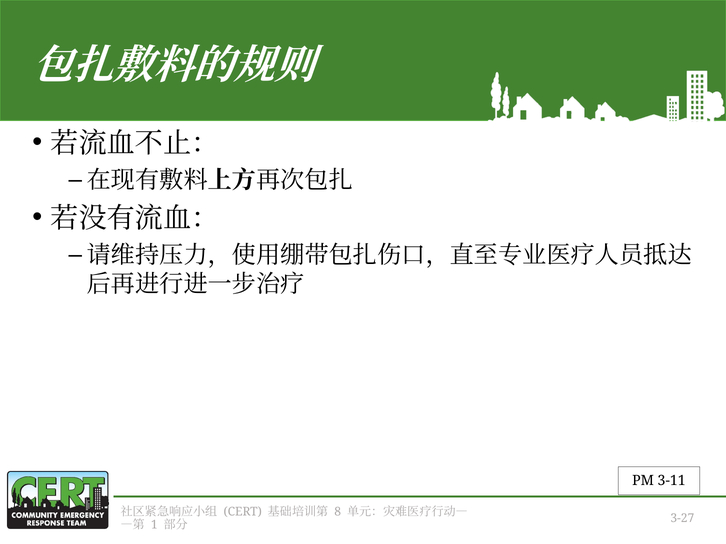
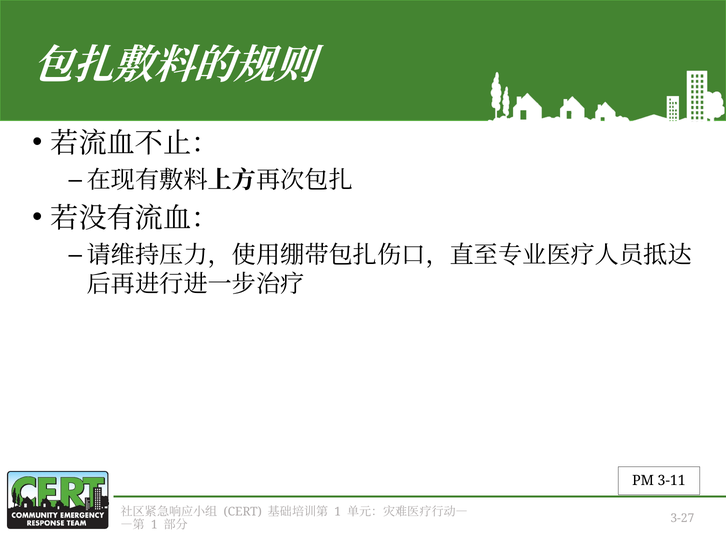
8: 8 -> 1 (338, 512)
